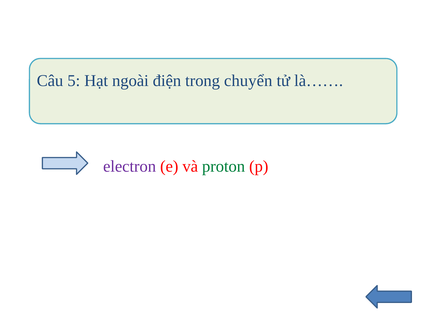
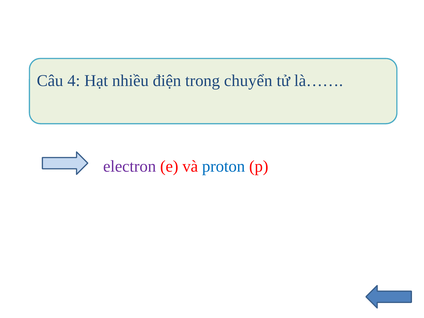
5: 5 -> 4 (74, 81)
ngoài: ngoài -> nhiều (130, 81)
proton colour: green -> blue (224, 166)
